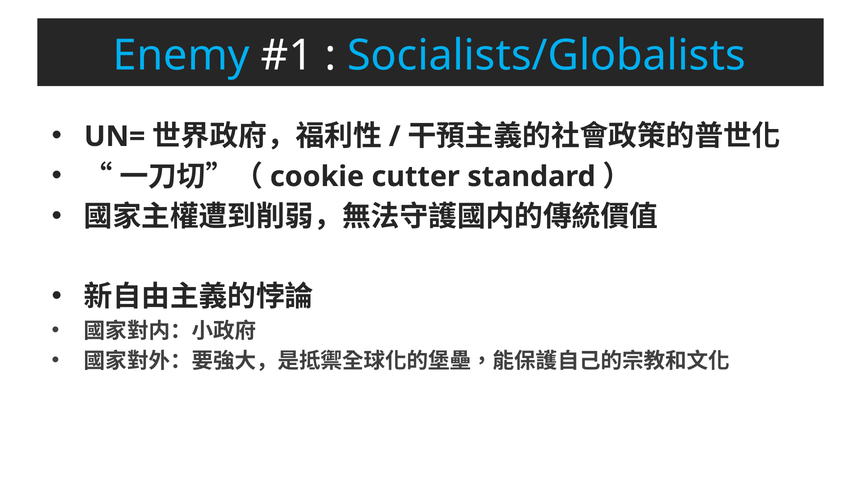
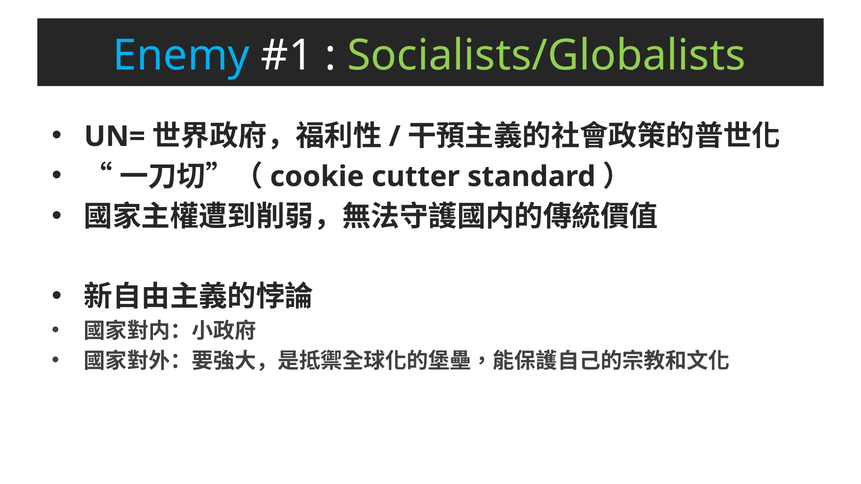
Socialists/Globalists colour: light blue -> light green (546, 56)
